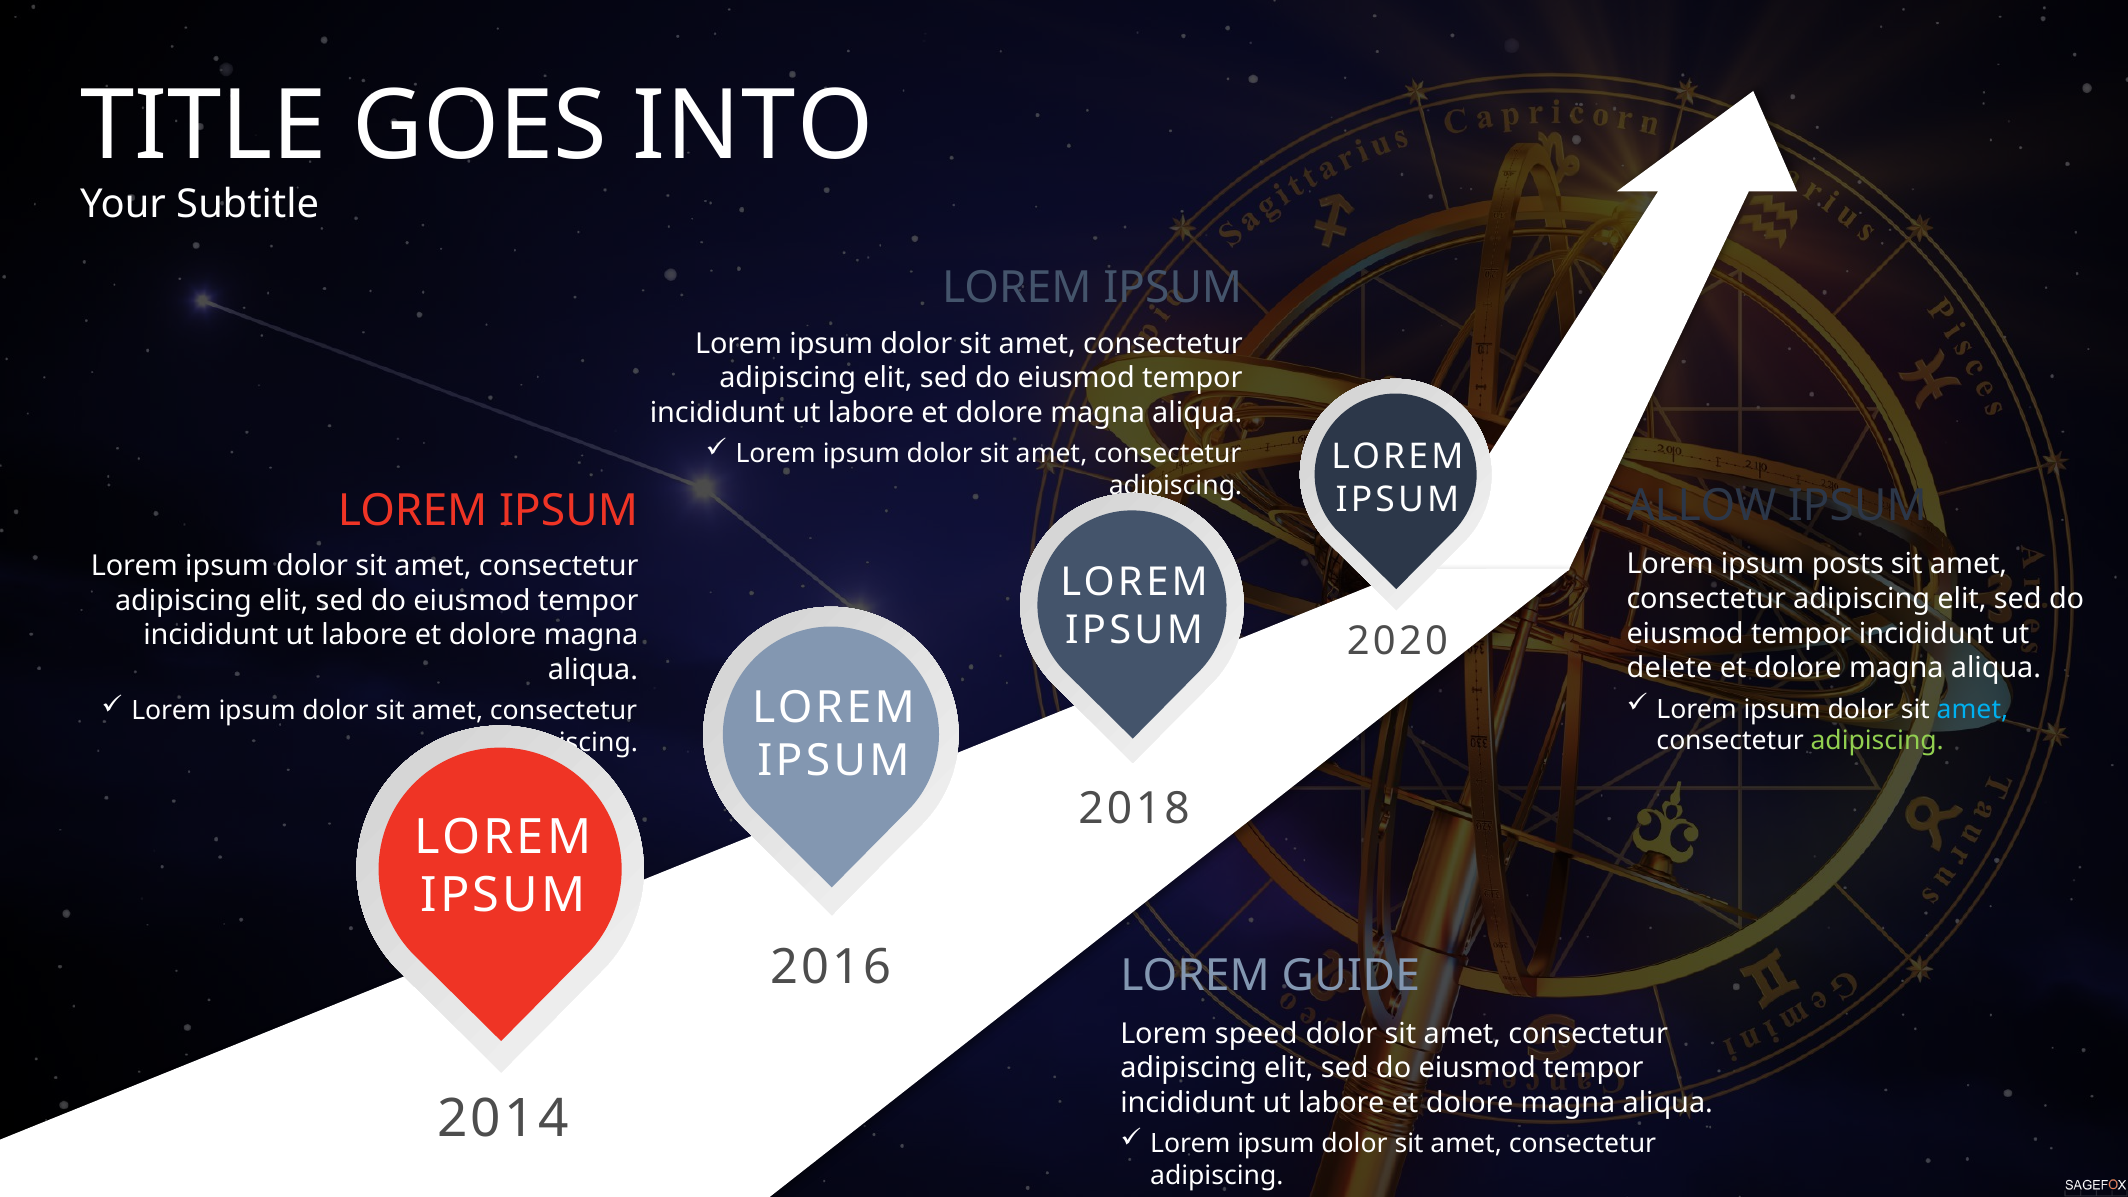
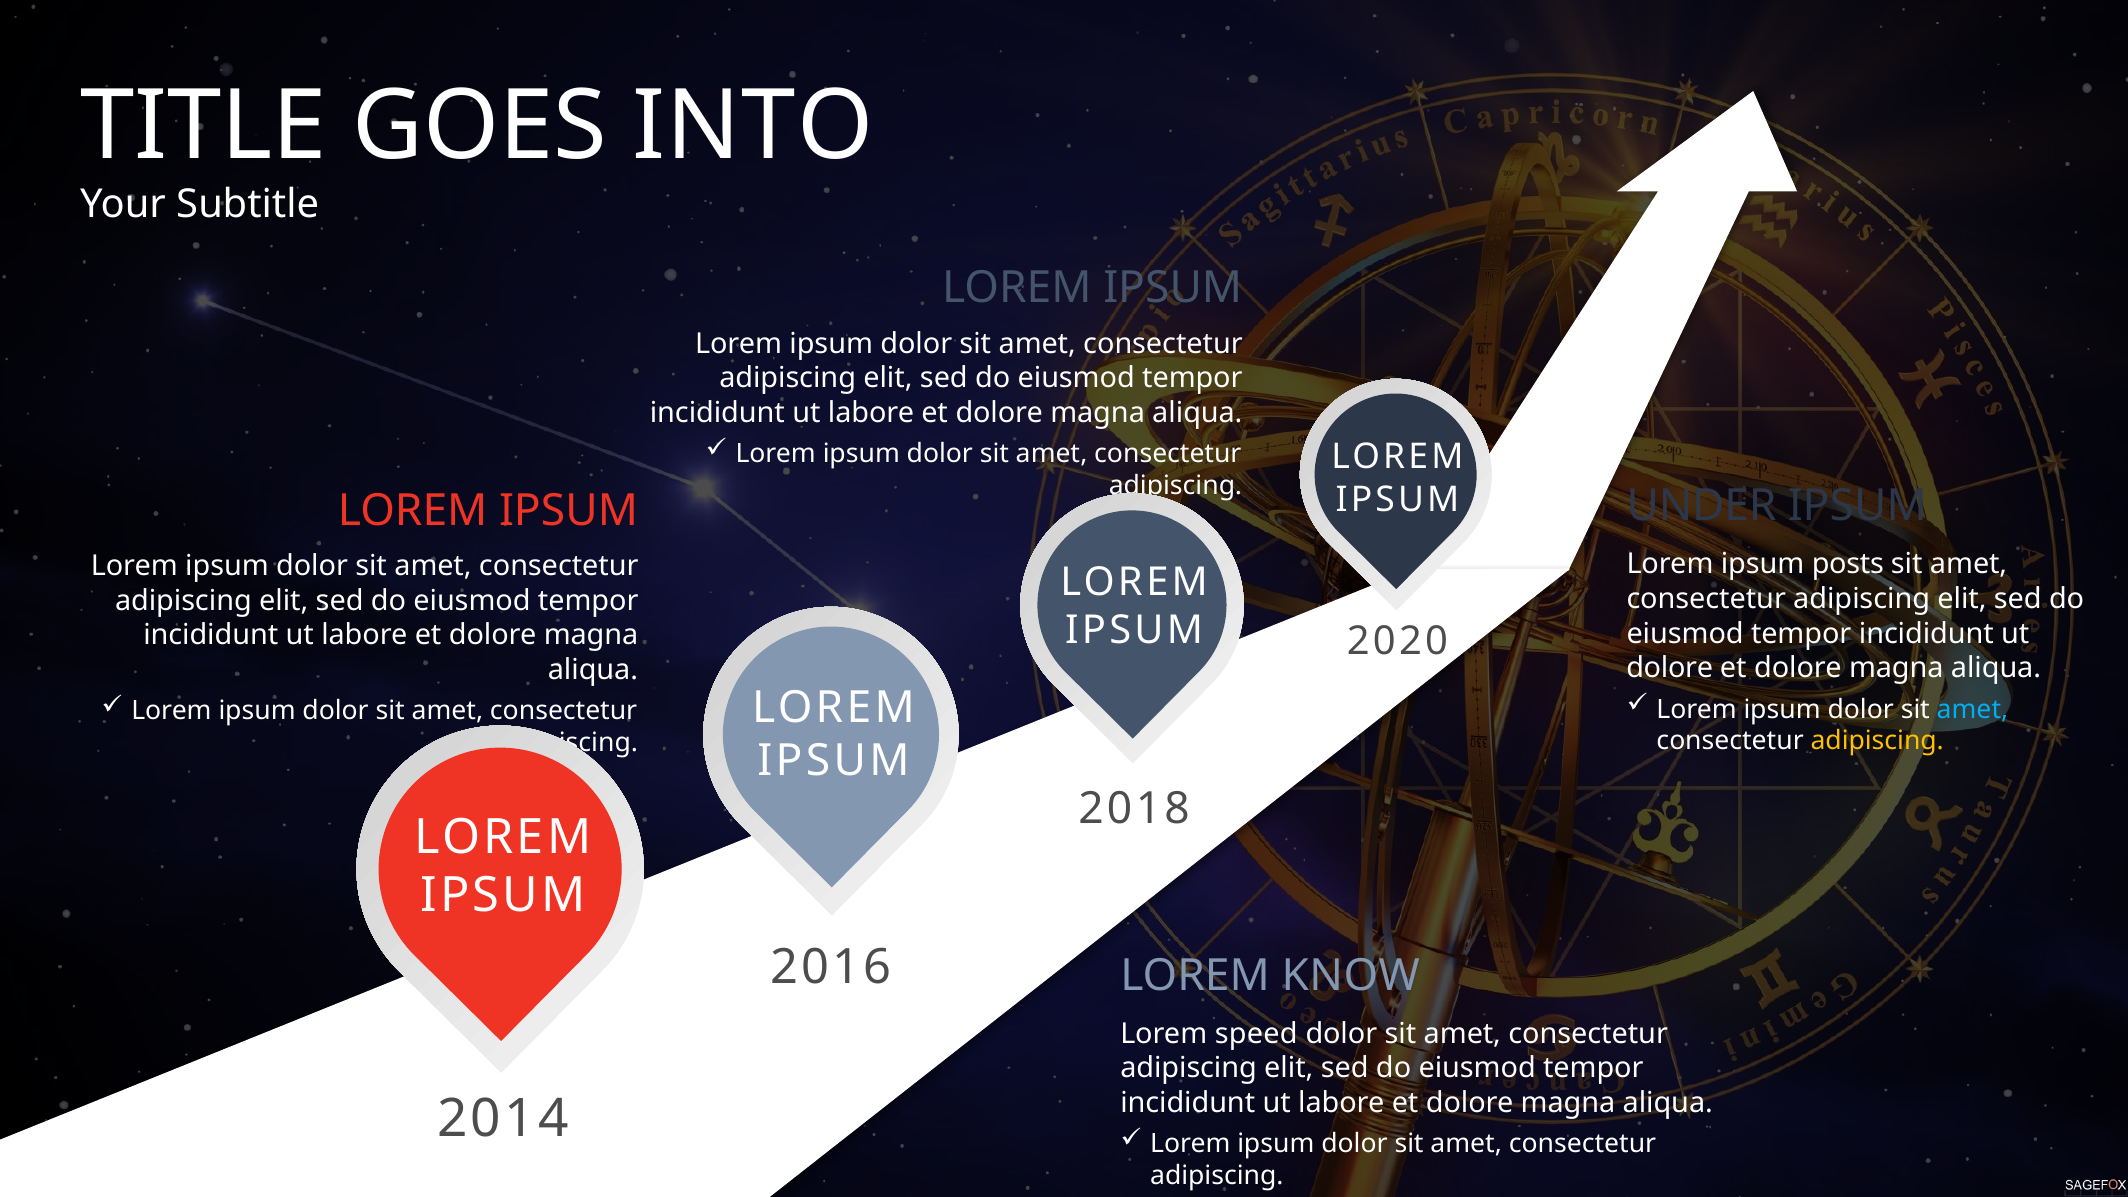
ALLOW: ALLOW -> UNDER (1701, 506)
delete: delete -> dolore (1670, 668)
adipiscing colour: light green -> yellow (1877, 741)
GUIDE: GUIDE -> KNOW (1351, 976)
